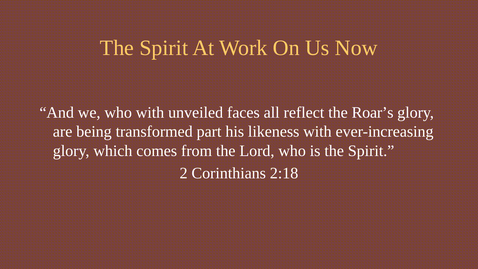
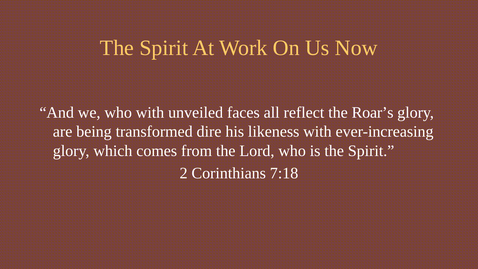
part: part -> dire (209, 132)
2:18: 2:18 -> 7:18 (284, 173)
